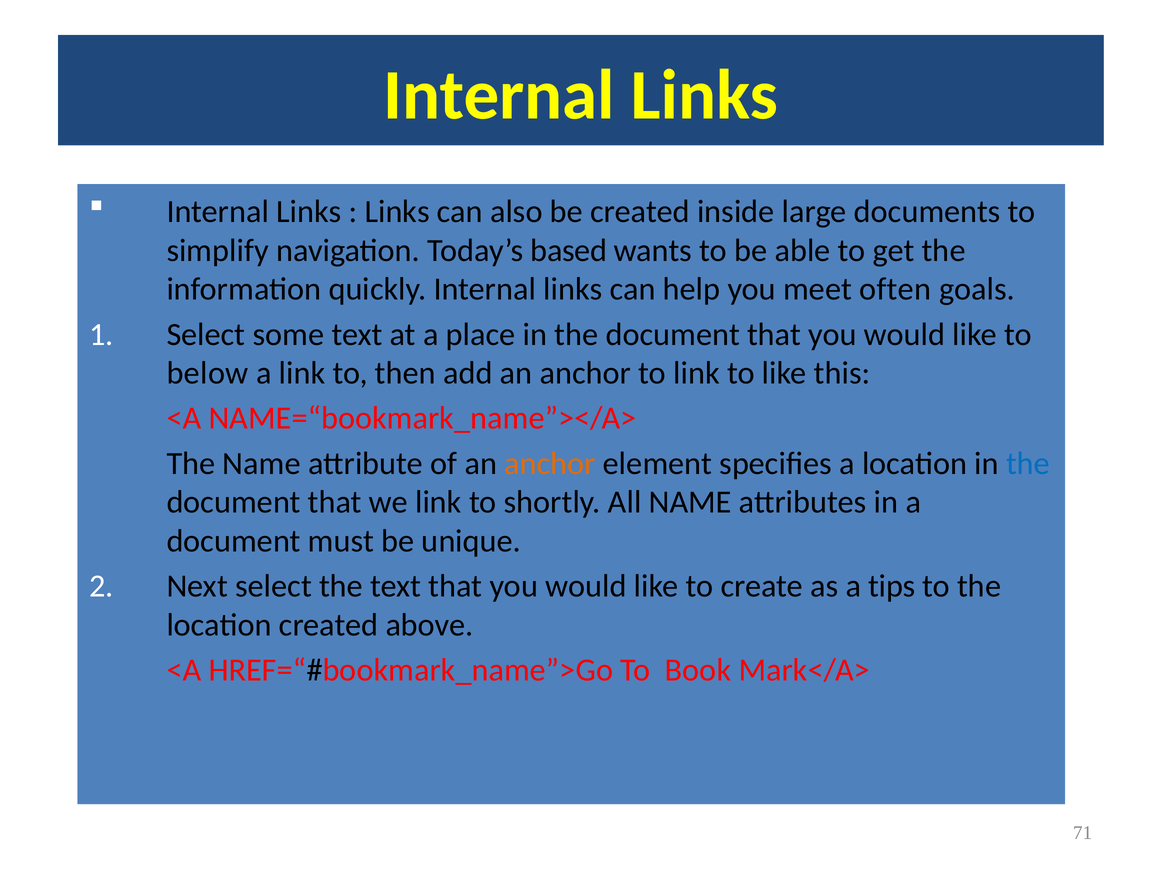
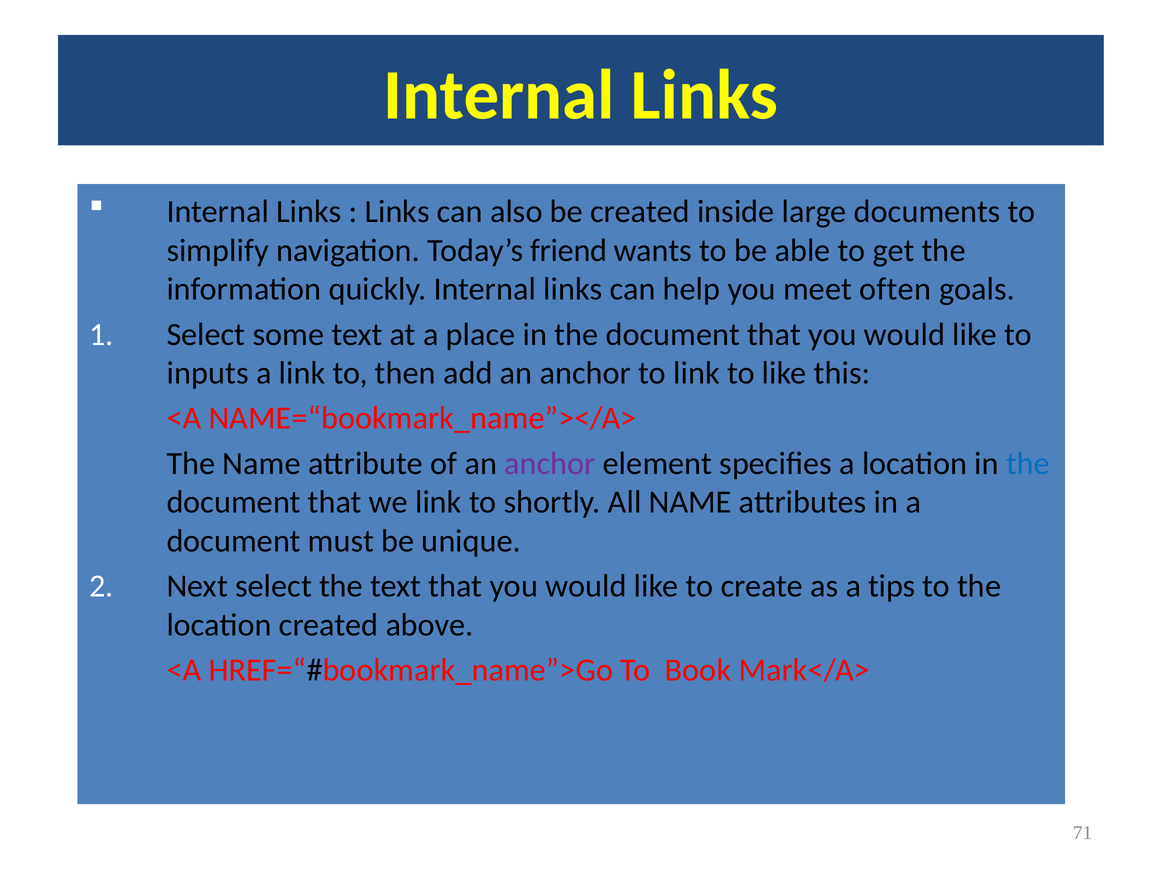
based: based -> friend (569, 250)
below: below -> inputs (208, 373)
anchor colour: orange -> purple (550, 463)
